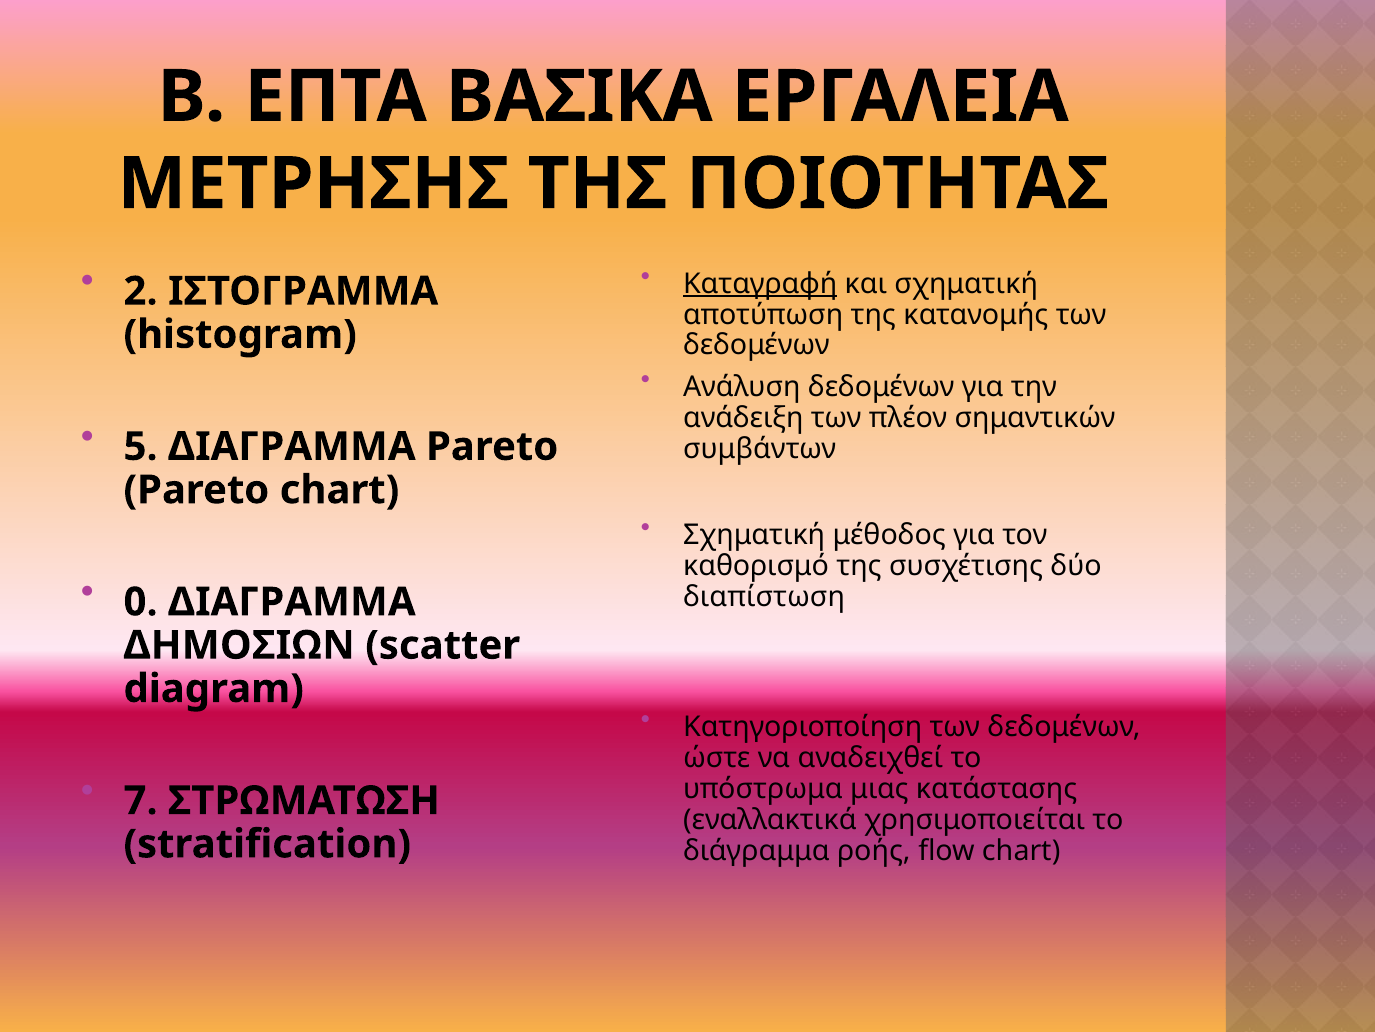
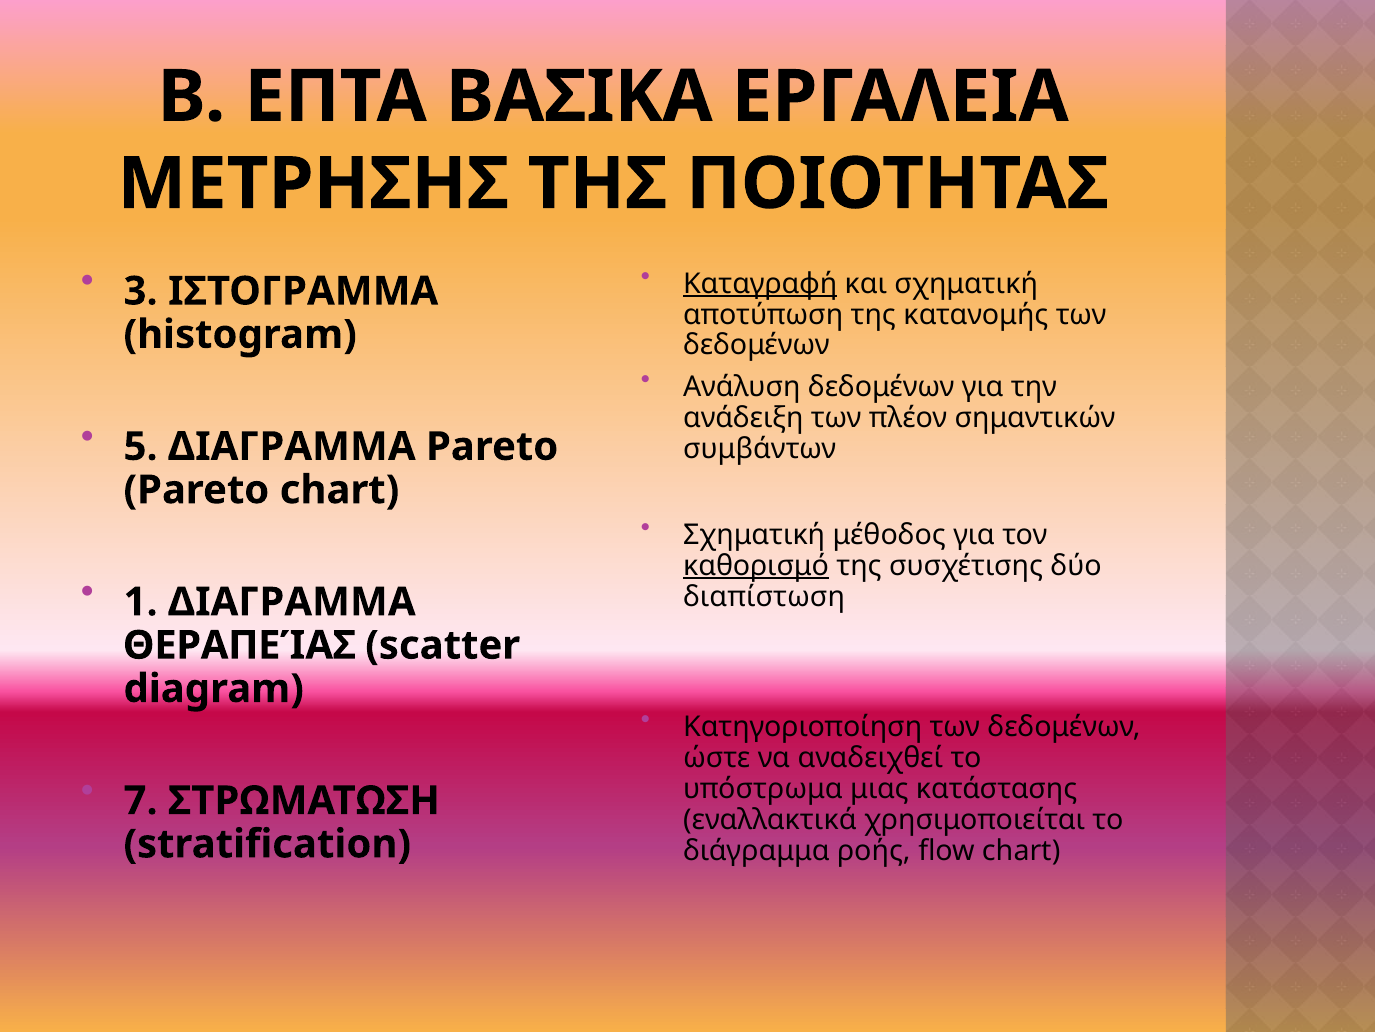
2: 2 -> 3 (141, 291)
καθορισμό underline: none -> present (756, 565)
0: 0 -> 1 (141, 602)
ΔΗΜΟΣΙΩΝ: ΔΗΜΟΣΙΩΝ -> ΘΕΡΑΠΕΊΑΣ (239, 645)
